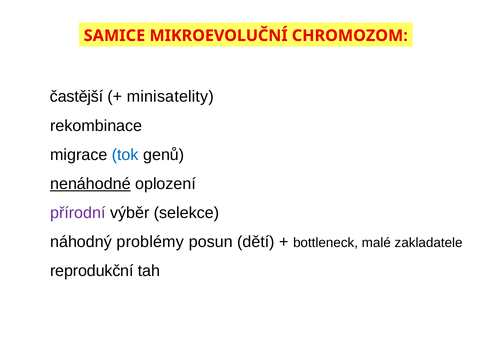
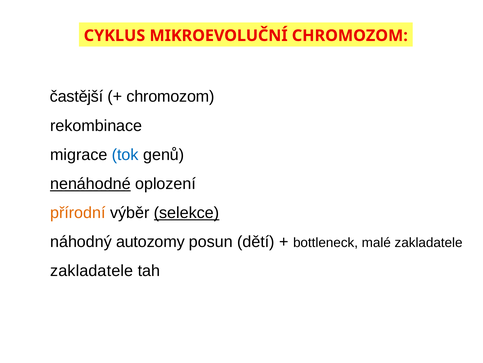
SAMICE: SAMICE -> CYKLUS (114, 36)
minisatelity: minisatelity -> chromozom (170, 96)
přírodní colour: purple -> orange (78, 212)
selekce underline: none -> present (187, 212)
problémy: problémy -> autozomy (150, 241)
reprodukční: reprodukční -> zakladatele (92, 270)
